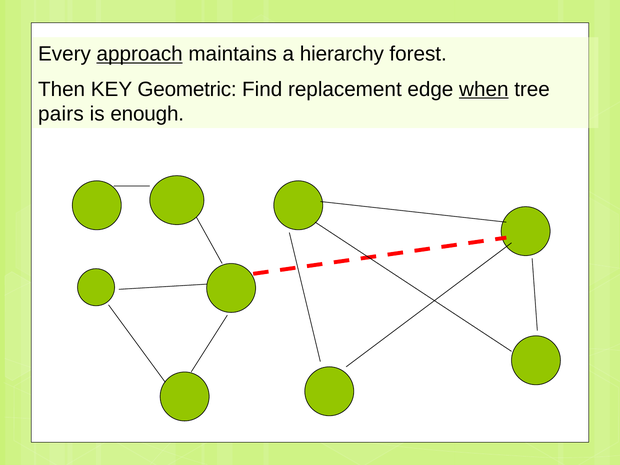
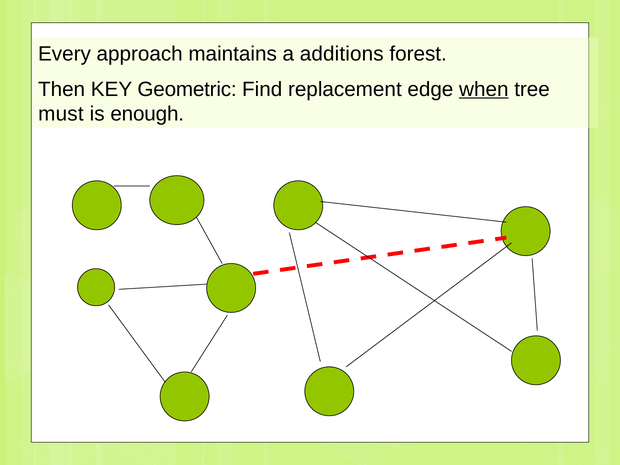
approach underline: present -> none (140, 54)
hierarchy: hierarchy -> additions (342, 54)
pairs: pairs -> must (61, 114)
